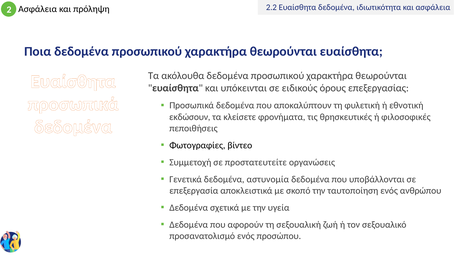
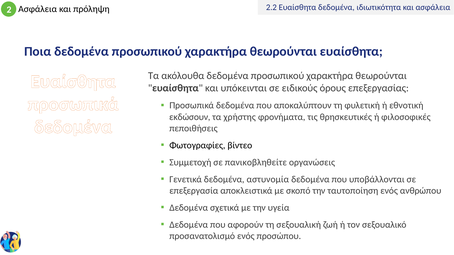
κλείσετε: κλείσετε -> χρήστης (240, 117)
προστατευτείτε: προστατευτείτε -> πανικοβληθείτε (256, 162)
